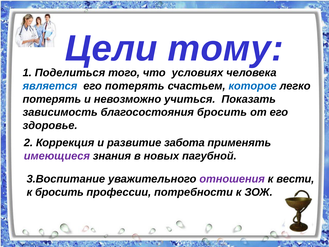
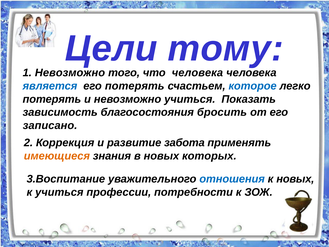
1 Поделиться: Поделиться -> Невозможно (70, 73)
что условиях: условиях -> человека (197, 73)
здоровье: здоровье -> записано (50, 125)
имеющиеся colour: purple -> orange (57, 156)
пагубной: пагубной -> которых (209, 156)
отношения colour: purple -> blue (232, 179)
к вести: вести -> новых (295, 179)
к бросить: бросить -> учиться (59, 192)
